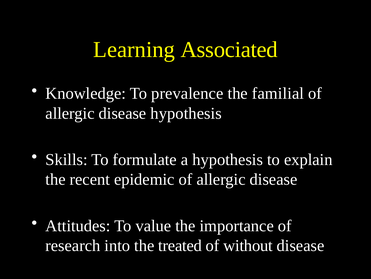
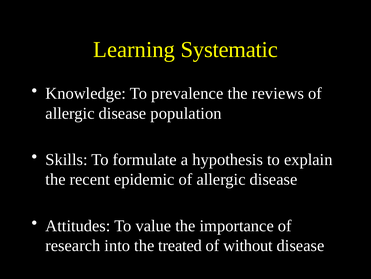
Associated: Associated -> Systematic (229, 49)
familial: familial -> reviews (278, 93)
disease hypothesis: hypothesis -> population (186, 113)
